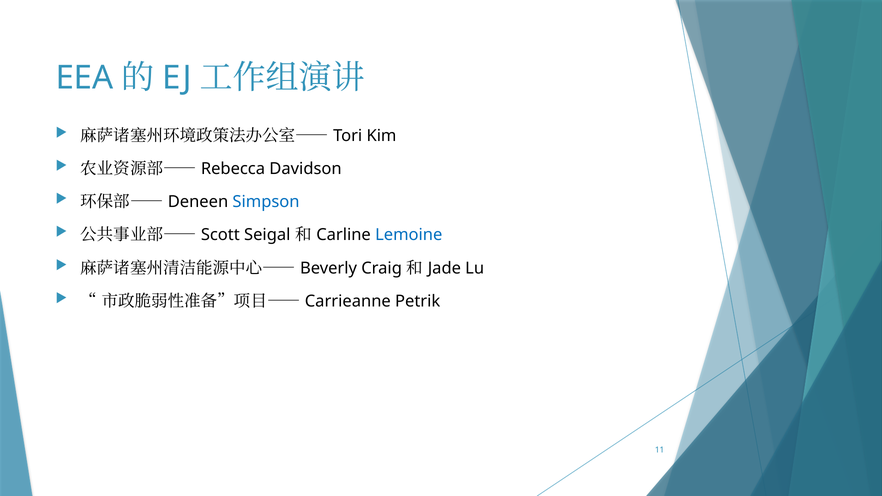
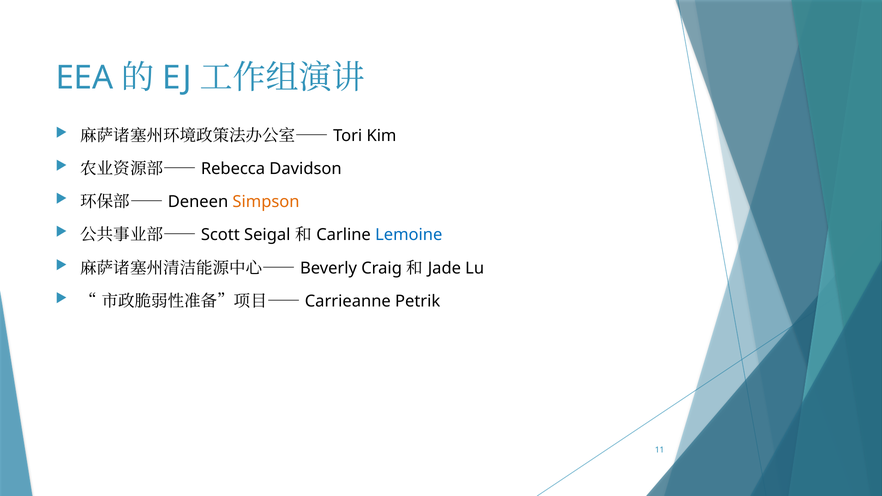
Simpson colour: blue -> orange (266, 202)
